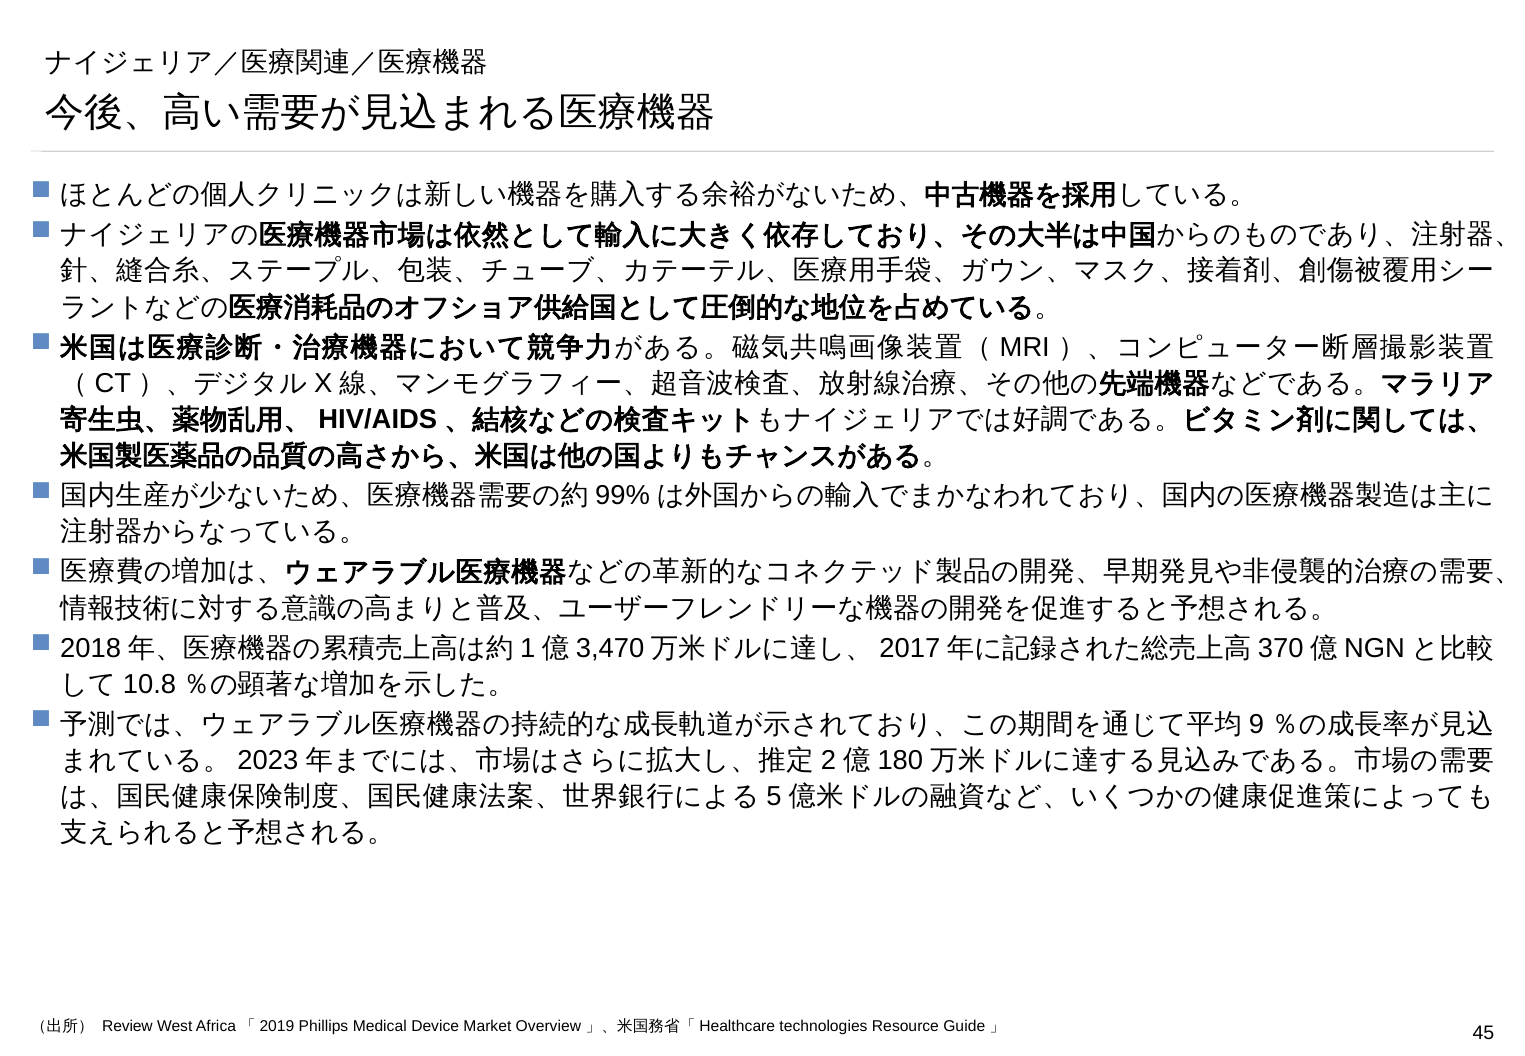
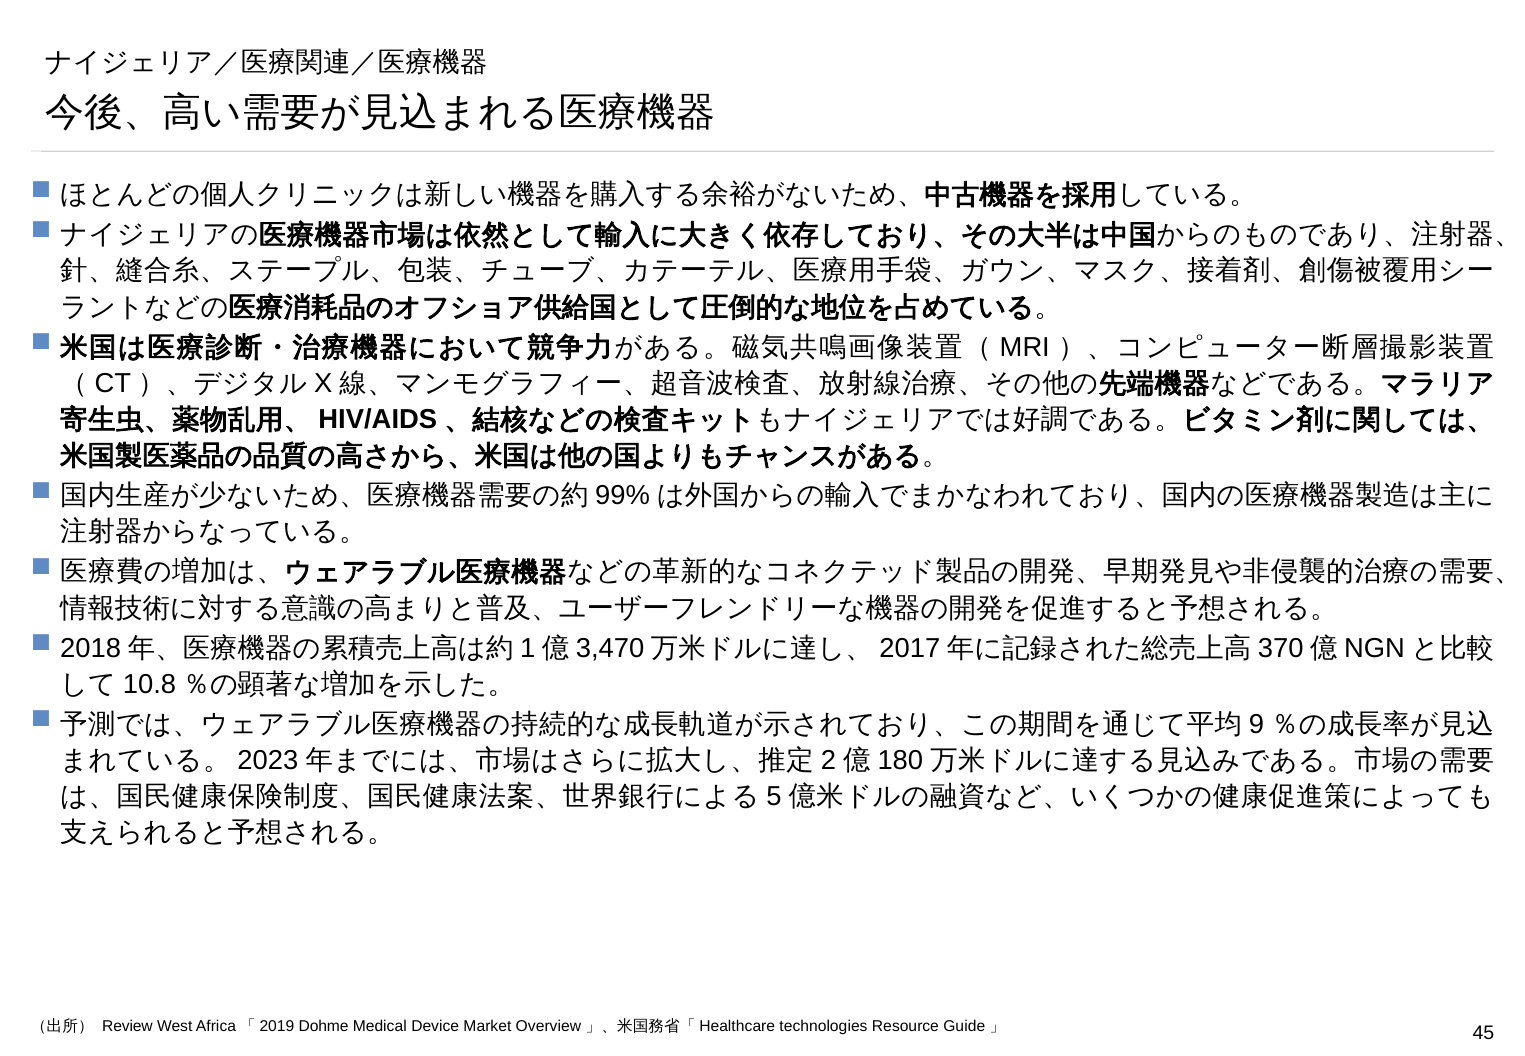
Phillips: Phillips -> Dohme (324, 1026)
